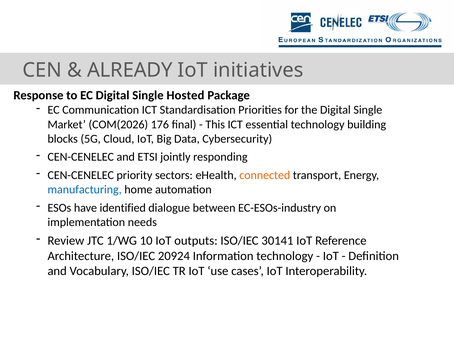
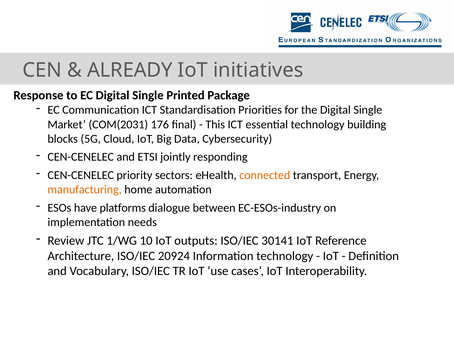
Hosted: Hosted -> Printed (186, 95)
COM(2026: COM(2026 -> COM(2031 (118, 124)
manufacturing colour: blue -> orange (85, 189)
identified: identified -> platforms (123, 207)
